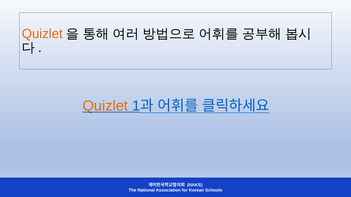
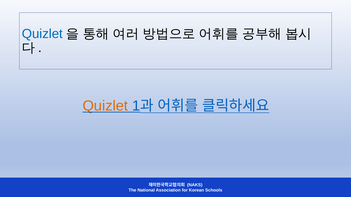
Quizlet colour: orange -> blue (42, 34)
